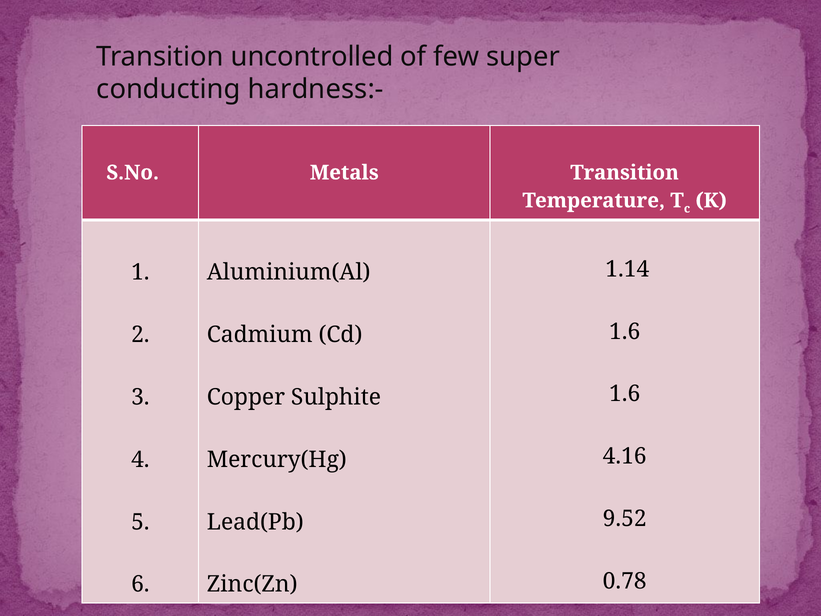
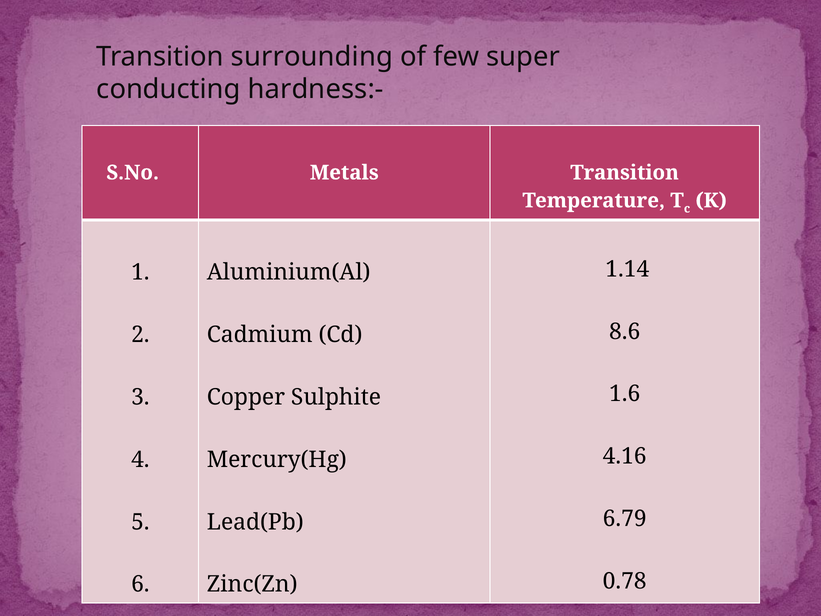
uncontrolled: uncontrolled -> surrounding (312, 57)
1.6: 1.6 -> 8.6 (625, 331)
9.52: 9.52 -> 6.79 (625, 519)
